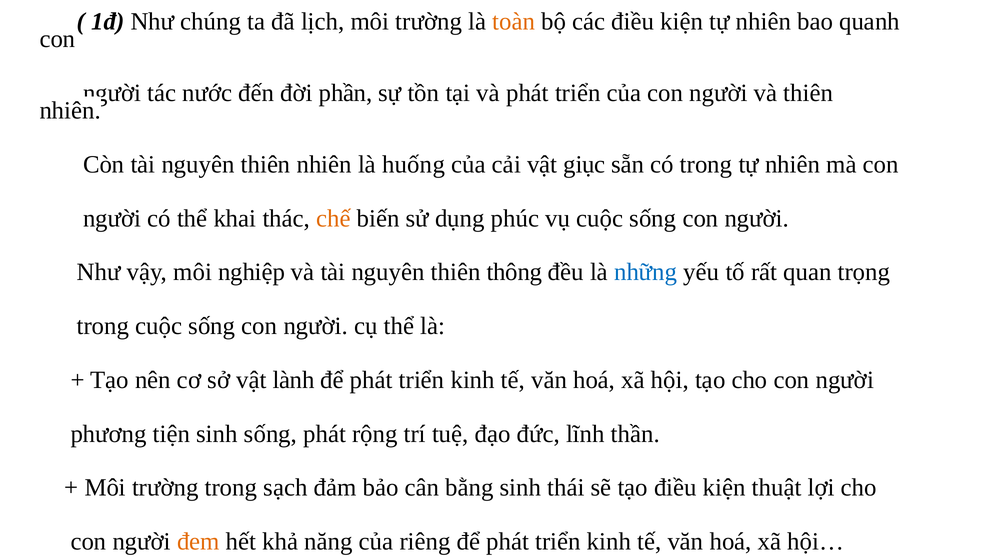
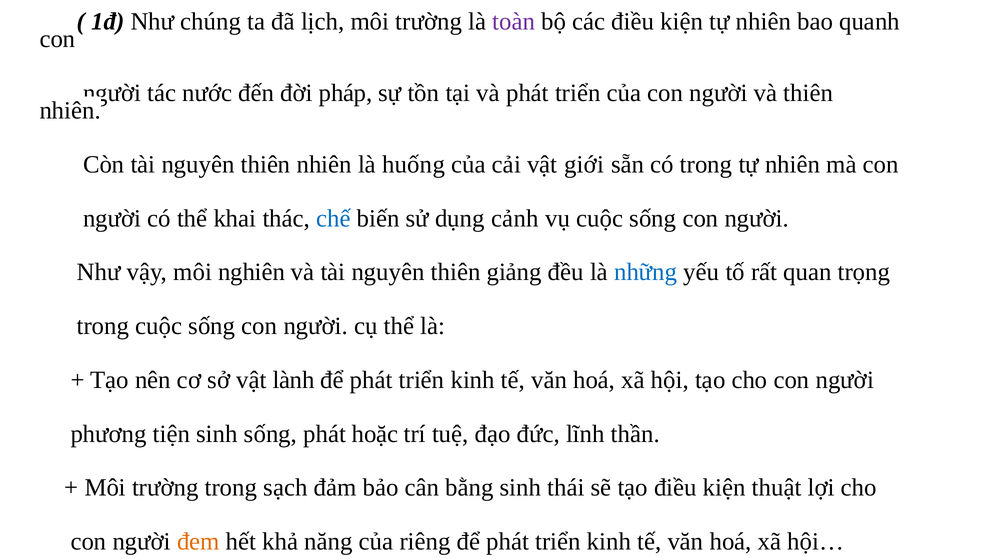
toàn colour: orange -> purple (514, 21)
phần: phần -> pháp (346, 93)
giục: giục -> giới (584, 164)
chế colour: orange -> blue (333, 218)
phúc: phúc -> cảnh (515, 218)
nghiệp: nghiệp -> nghiên (252, 272)
thông: thông -> giảng (514, 272)
rộng: rộng -> hoặc (375, 433)
